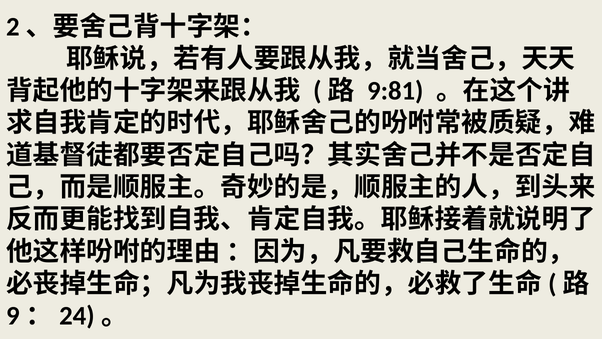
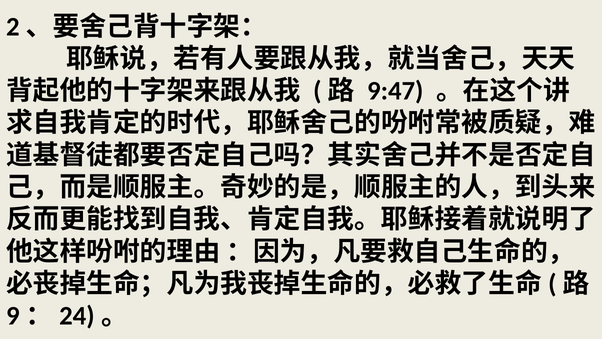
9:81: 9:81 -> 9:47 (395, 91)
